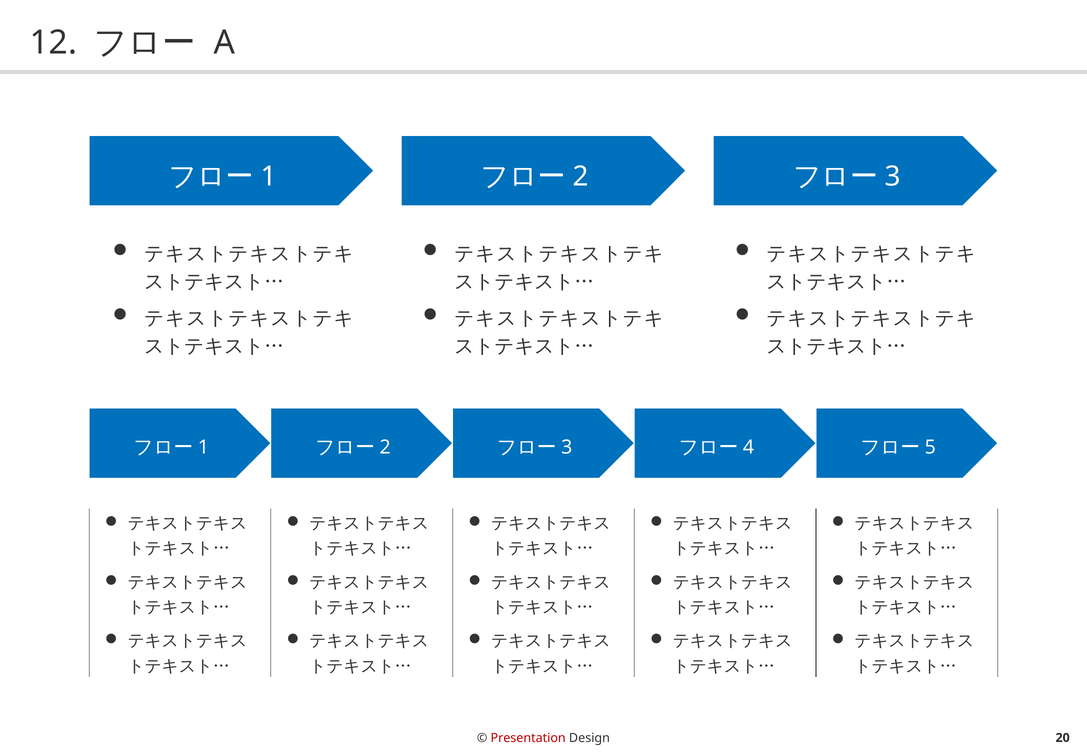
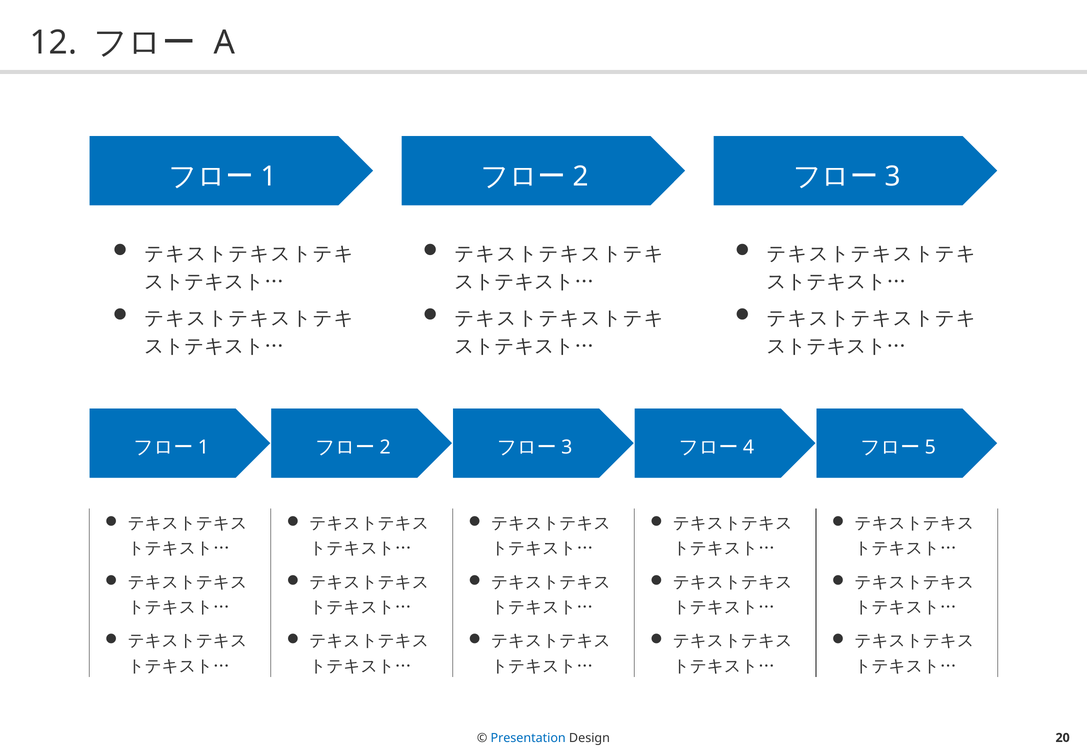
Presentation colour: red -> blue (528, 738)
